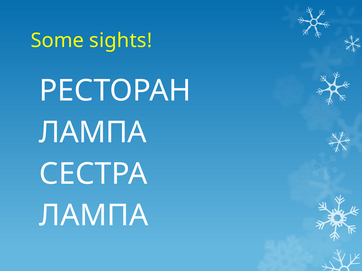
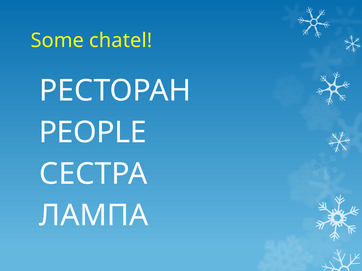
sights: sights -> chatel (121, 41)
ЛАМПА: ЛАМПА -> PEOPLE (93, 133)
